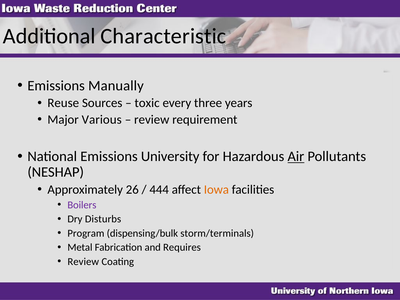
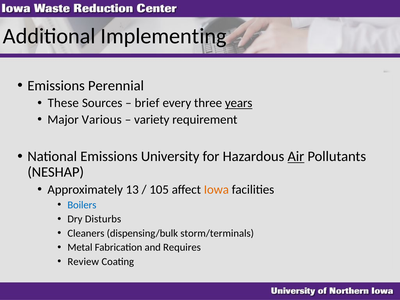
Characteristic: Characteristic -> Implementing (164, 36)
Manually: Manually -> Perennial (116, 86)
Reuse: Reuse -> These (63, 103)
toxic: toxic -> brief (147, 103)
years underline: none -> present (239, 103)
review: review -> variety (152, 120)
26: 26 -> 13 (132, 189)
444: 444 -> 105 (159, 189)
Boilers colour: purple -> blue (82, 205)
Program: Program -> Cleaners (86, 233)
